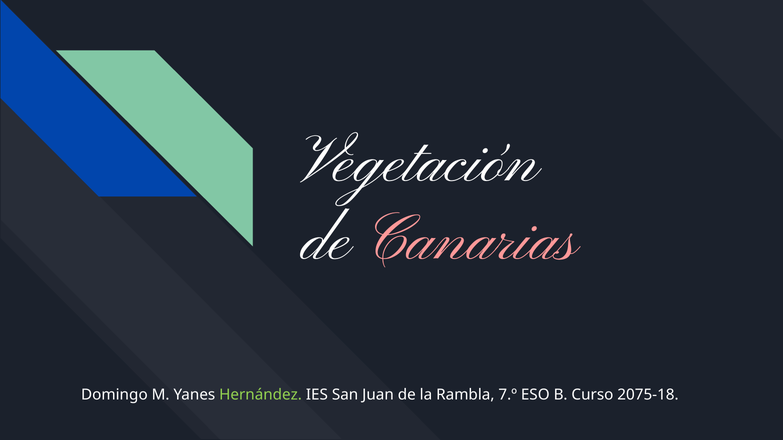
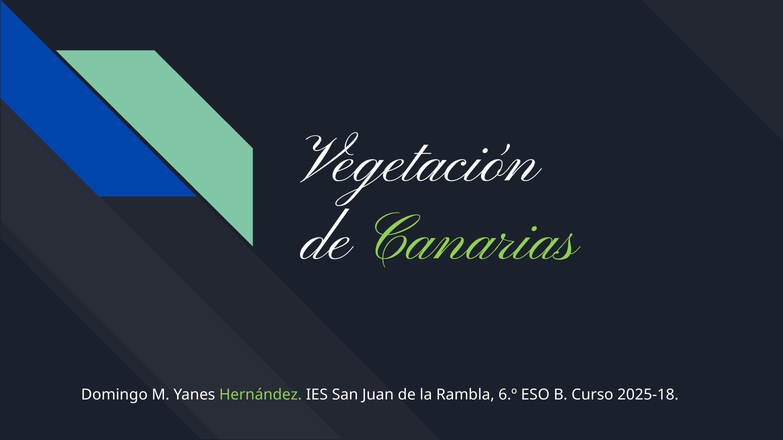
Canarias colour: pink -> light green (471, 238)
7.º: 7.º -> 6.º (508, 395)
2075-18: 2075-18 -> 2025-18 (648, 395)
